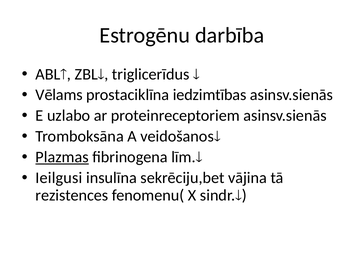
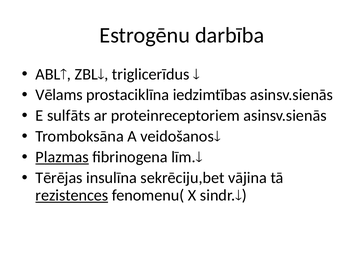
uzlabo: uzlabo -> sulfāts (69, 116)
Ieilgusi: Ieilgusi -> Tērējas (59, 178)
rezistences underline: none -> present (72, 195)
